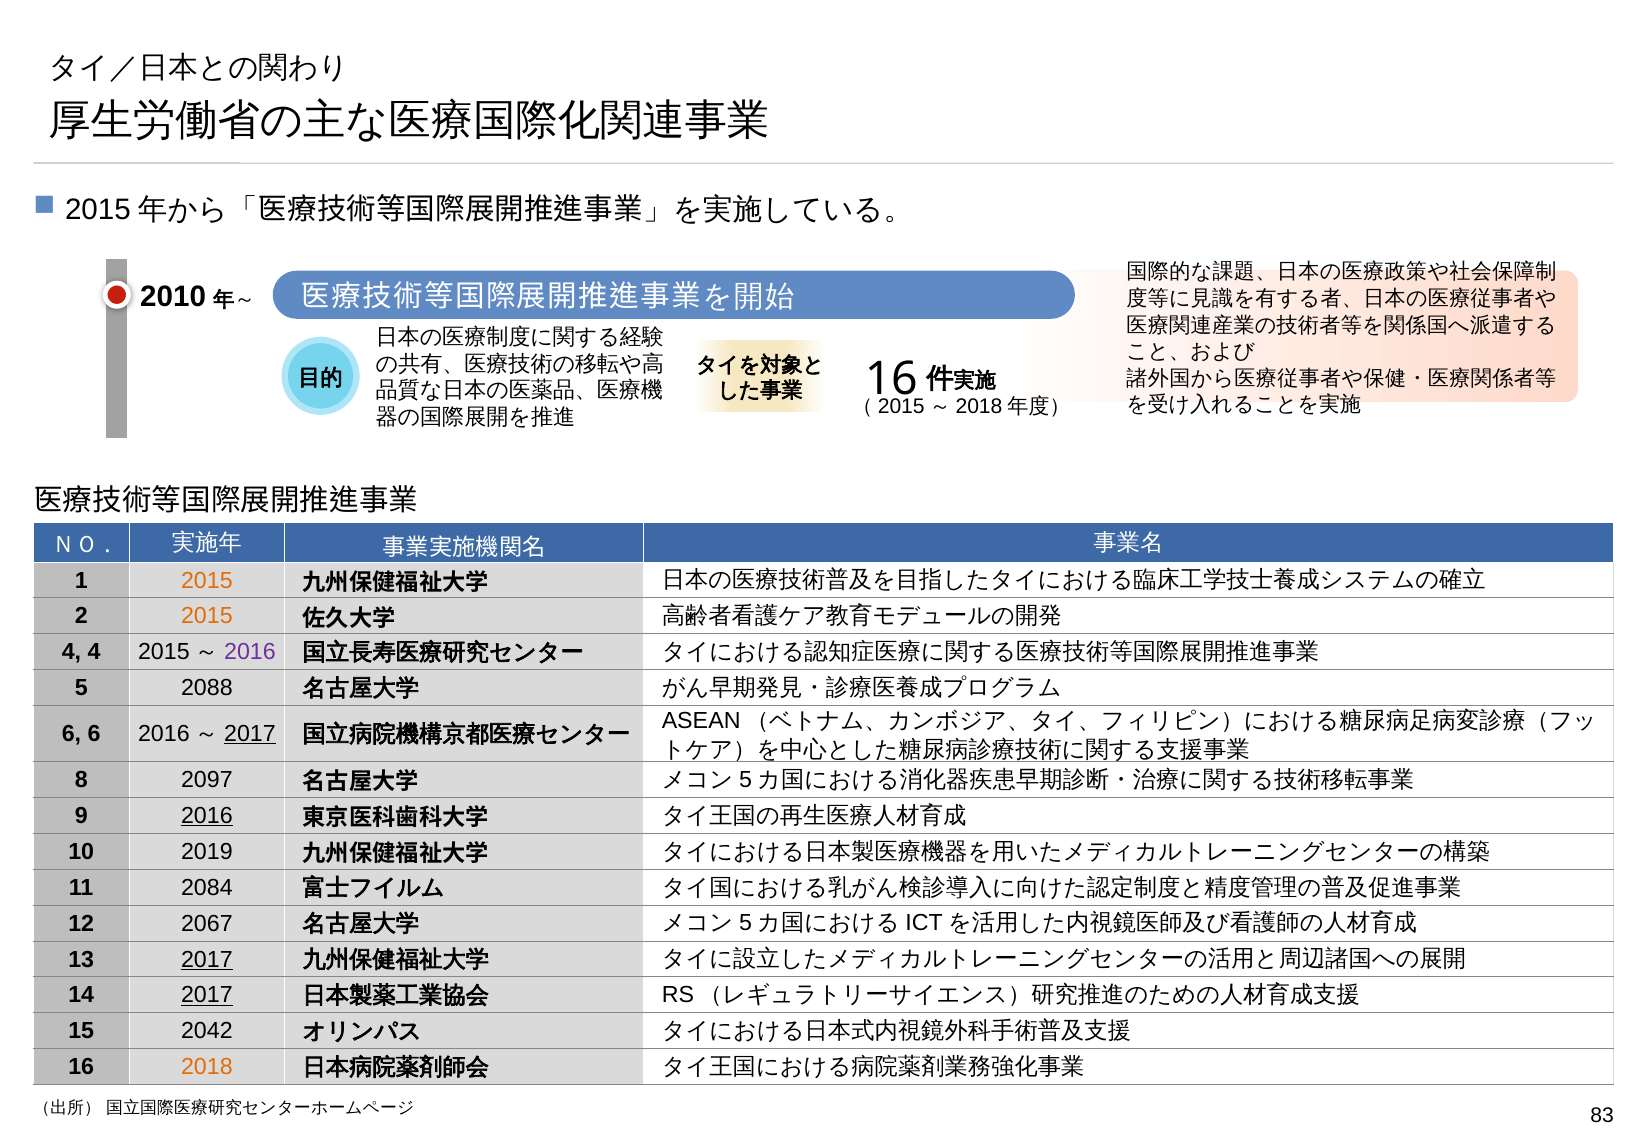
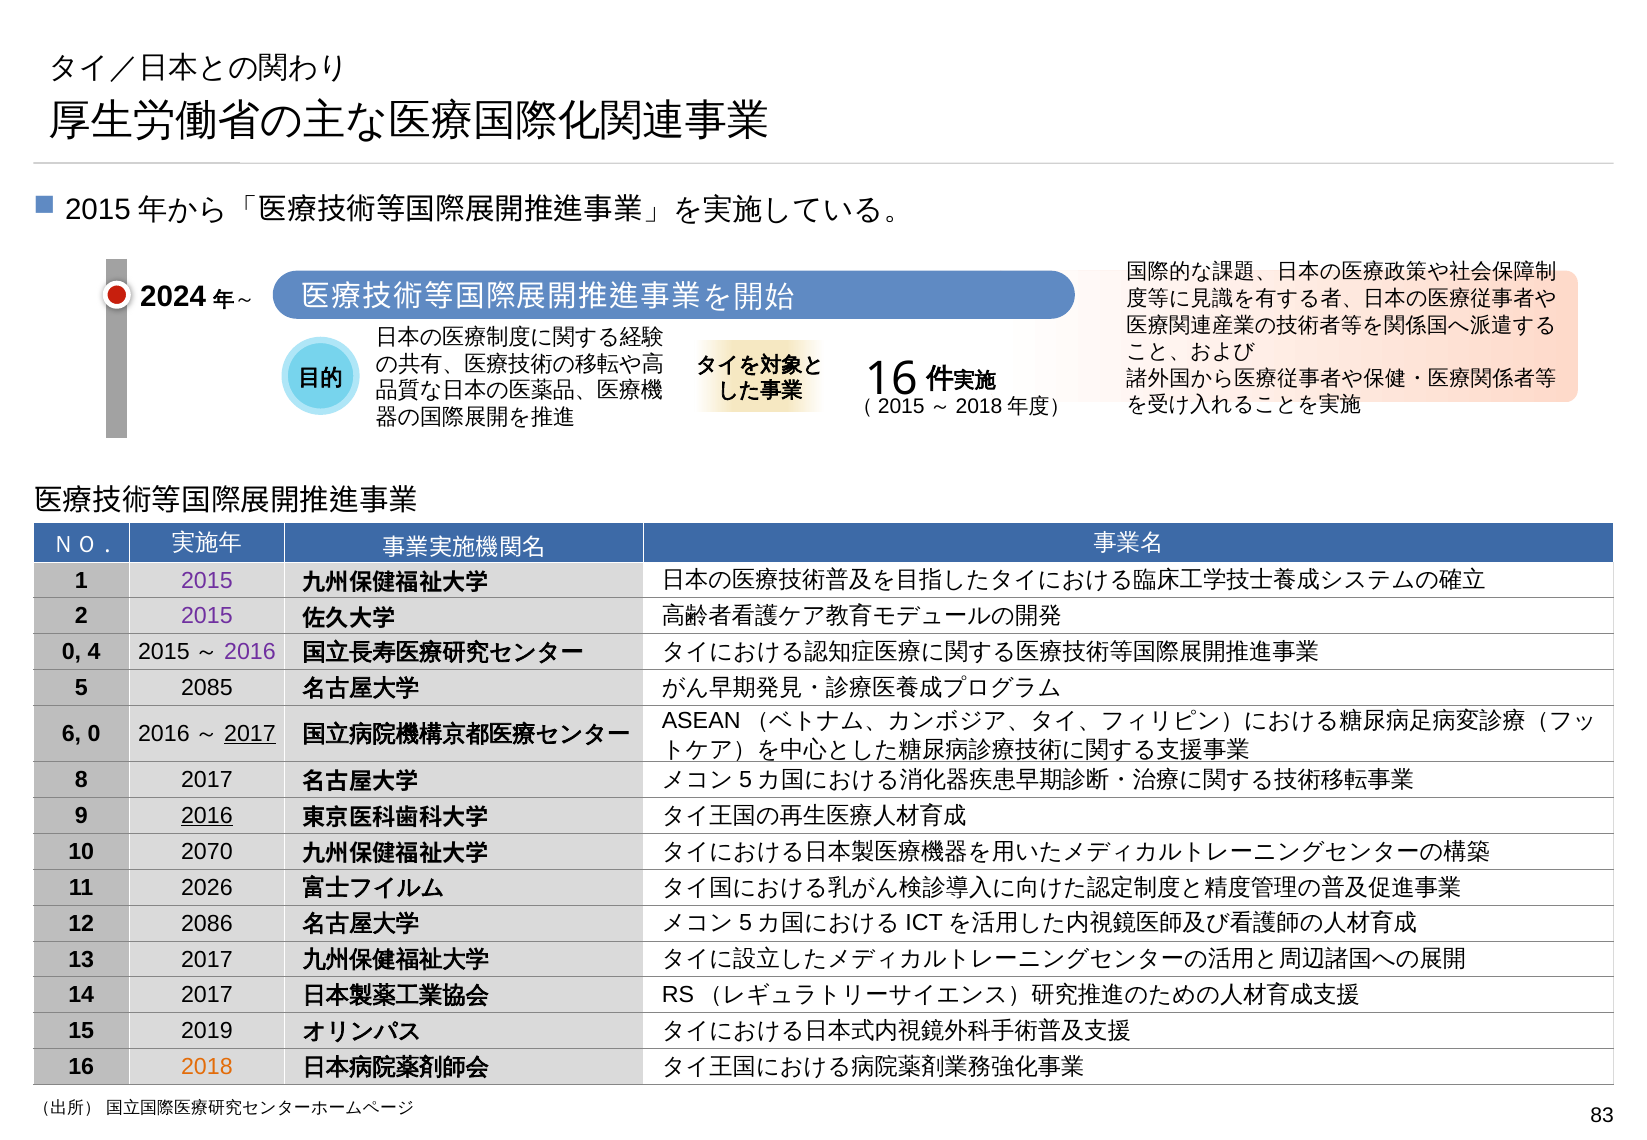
2010: 2010 -> 2024 (173, 297)
2015 colour: orange -> purple (207, 581)
2015 colour: orange -> purple (207, 616)
4: 4 -> 0 (72, 652)
2088: 2088 -> 2085 (207, 688)
6 6: 6 -> 0 (94, 734)
8 2097: 2097 -> 2017 (207, 780)
2019: 2019 -> 2070 (207, 852)
2084: 2084 -> 2026 (207, 888)
2067: 2067 -> 2086 (207, 924)
2017 underline: present -> none (207, 960)
2017 underline: present -> none (207, 995)
2042: 2042 -> 2019 (207, 1031)
